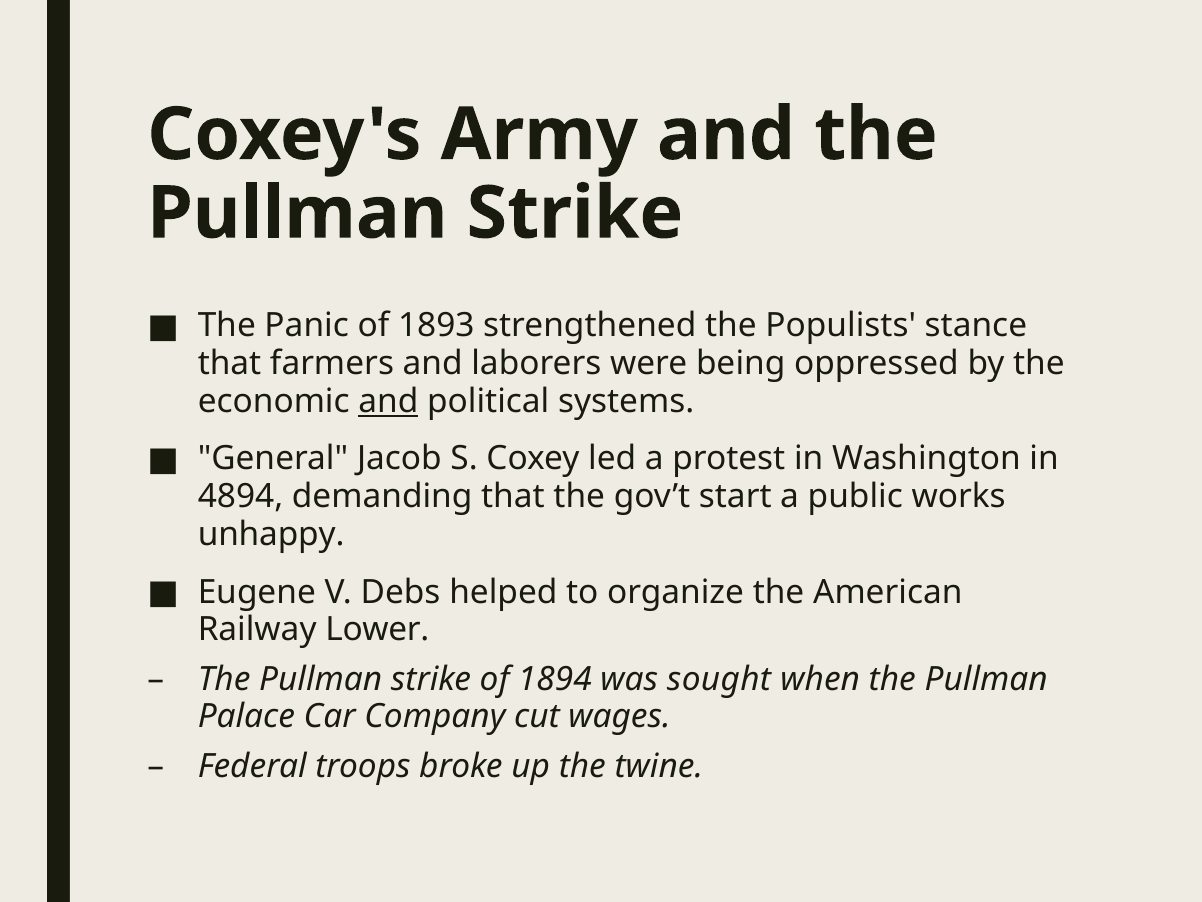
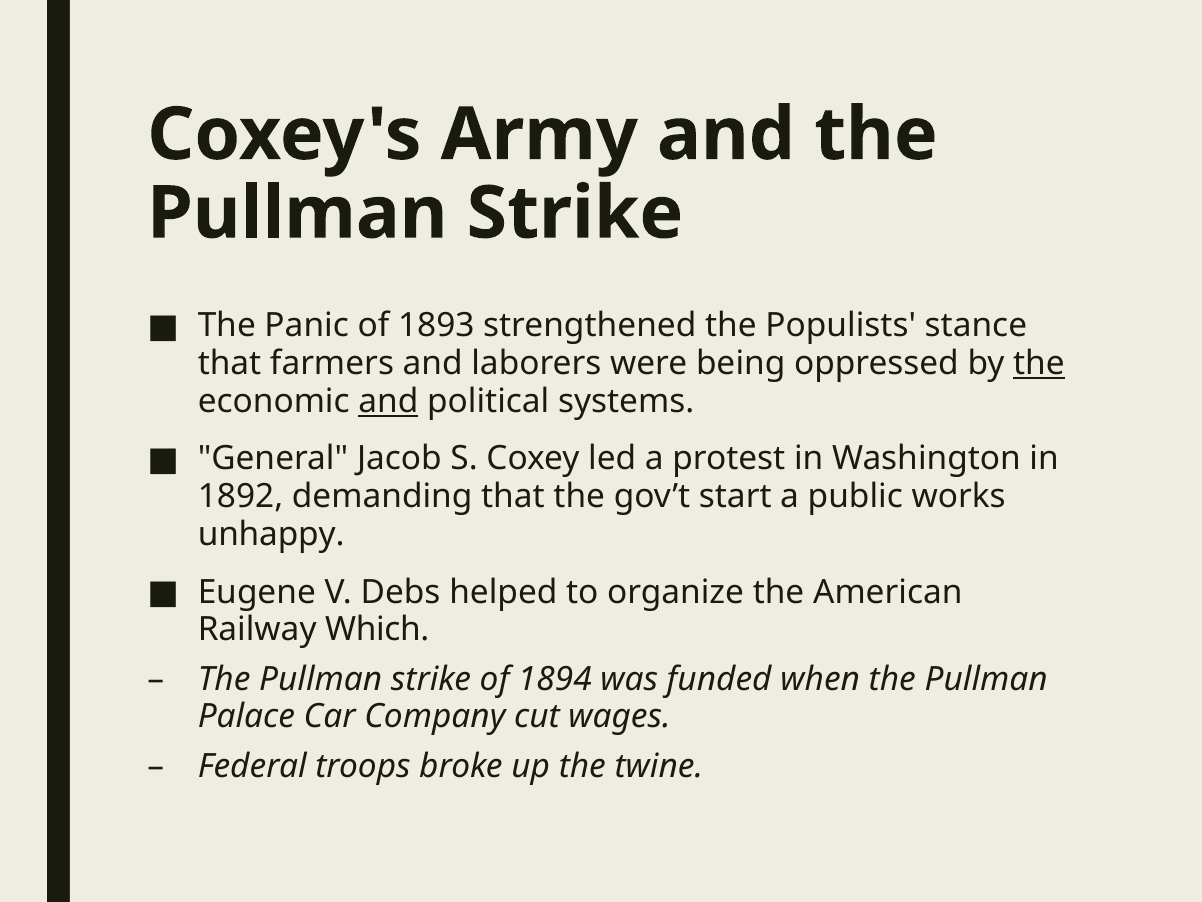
the underline: none -> present (1039, 363)
4894: 4894 -> 1892 (240, 496)
Lower: Lower -> Which (377, 629)
sought: sought -> funded (719, 679)
